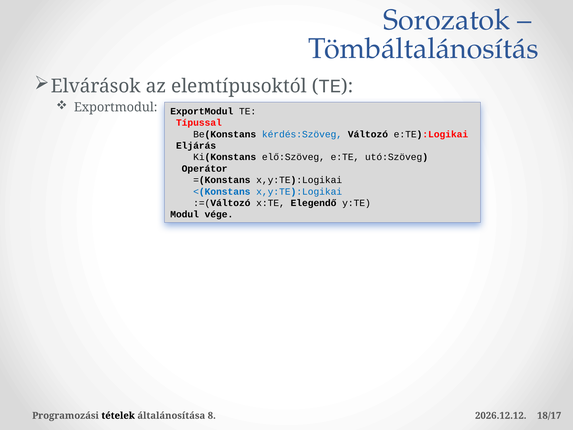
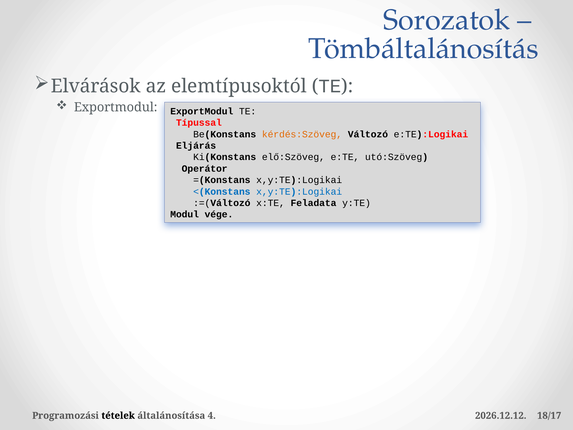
kérdés:Szöveg colour: blue -> orange (302, 134)
Elegendő: Elegendő -> Feladata (314, 203)
8: 8 -> 4 (212, 415)
